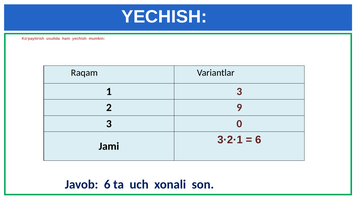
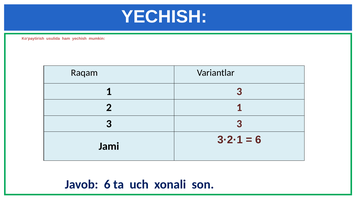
2 9: 9 -> 1 (239, 108)
3 0: 0 -> 3 (239, 124)
